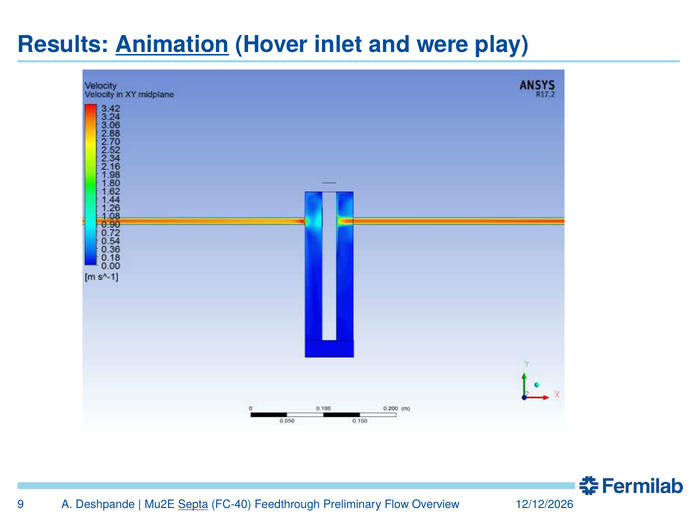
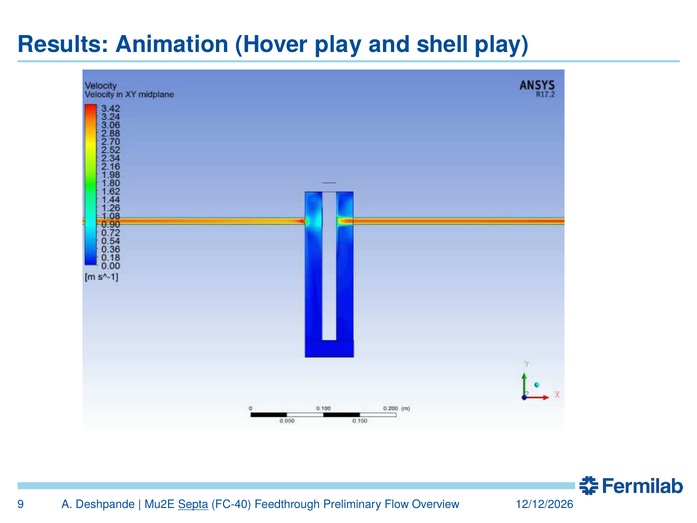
Animation underline: present -> none (172, 45)
Hover inlet: inlet -> play (338, 45)
were: were -> shell (443, 45)
